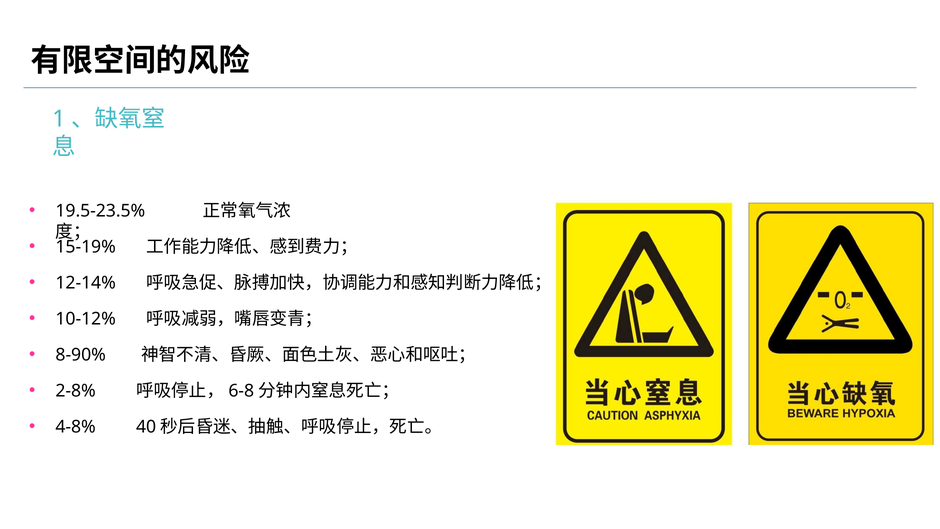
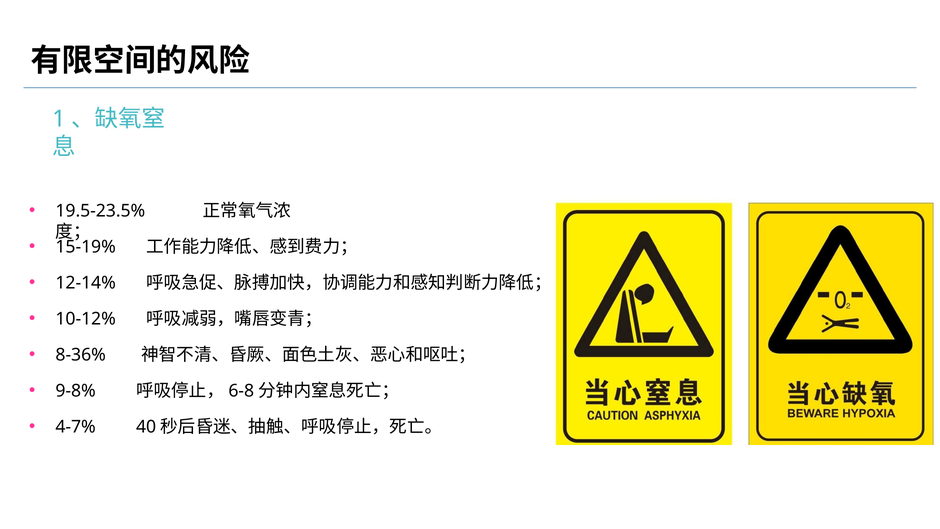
8-90%: 8-90% -> 8-36% (81, 355)
2-8%: 2-8% -> 9-8% (76, 391)
4-8%: 4-8% -> 4-7% (76, 426)
